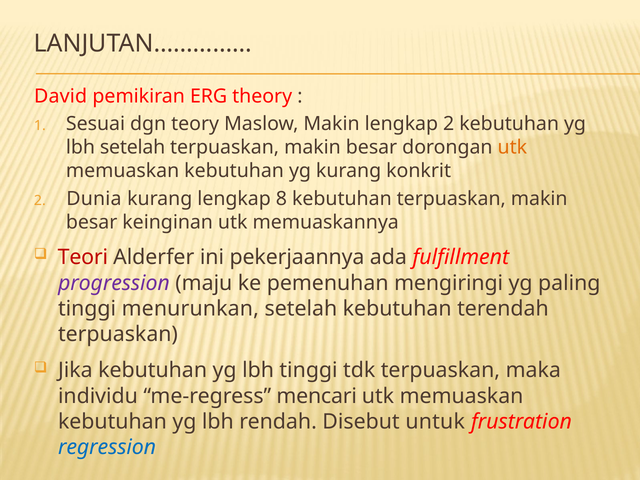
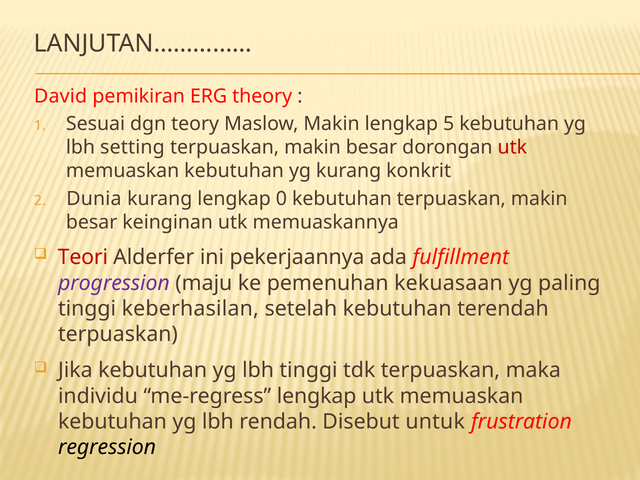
lengkap 2: 2 -> 5 (449, 124)
lbh setelah: setelah -> setting (132, 147)
utk colour: orange -> red (512, 147)
8: 8 -> 0 (281, 199)
mengiringi: mengiringi -> kekuasaan (448, 283)
menurunkan: menurunkan -> keberhasilan (190, 309)
me-regress mencari: mencari -> lengkap (317, 396)
regression colour: blue -> black (107, 447)
